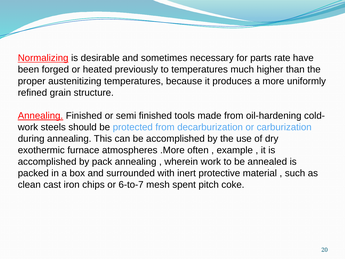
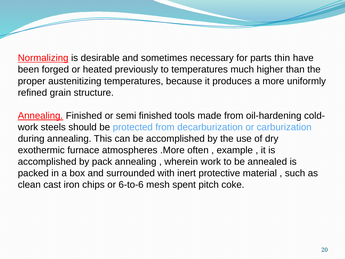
rate: rate -> thin (282, 58)
6-to-7: 6-to-7 -> 6-to-6 (131, 185)
